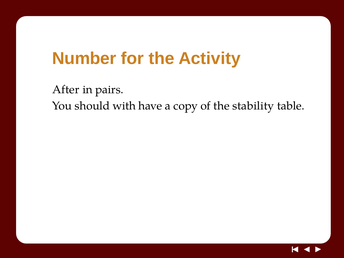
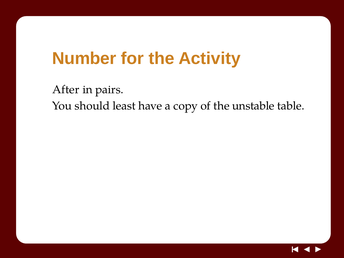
with: with -> least (124, 106)
stability: stability -> unstable (253, 106)
